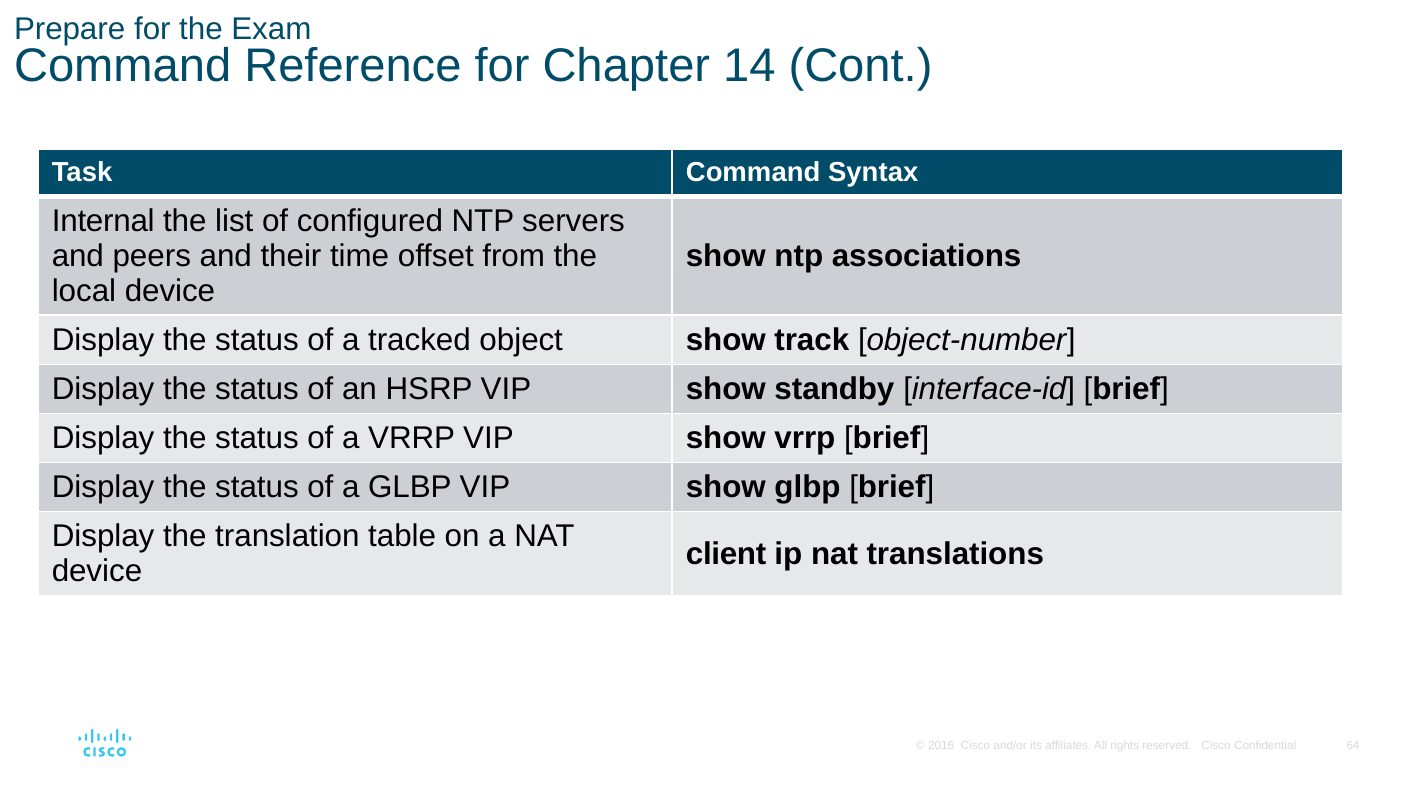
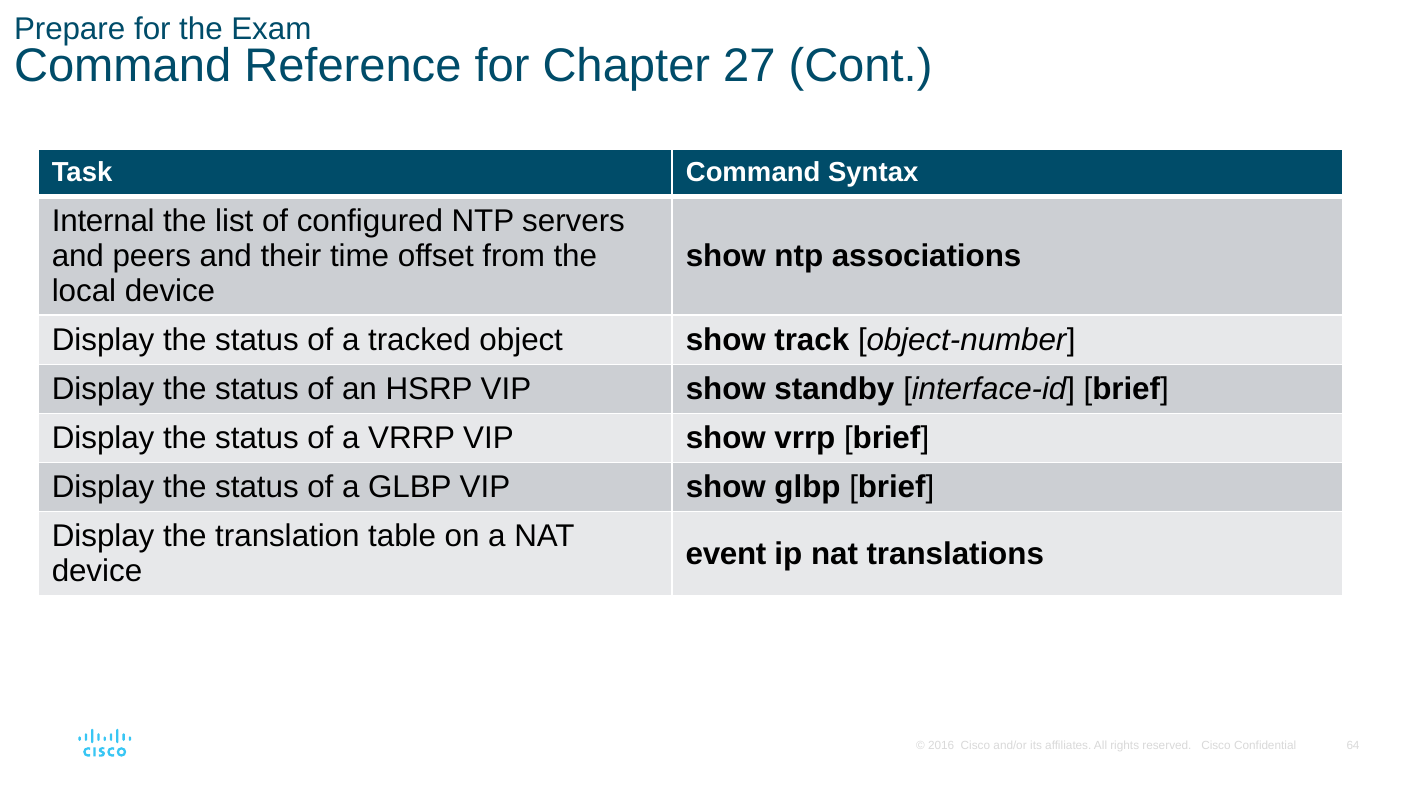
14: 14 -> 27 (749, 66)
client: client -> event (726, 554)
